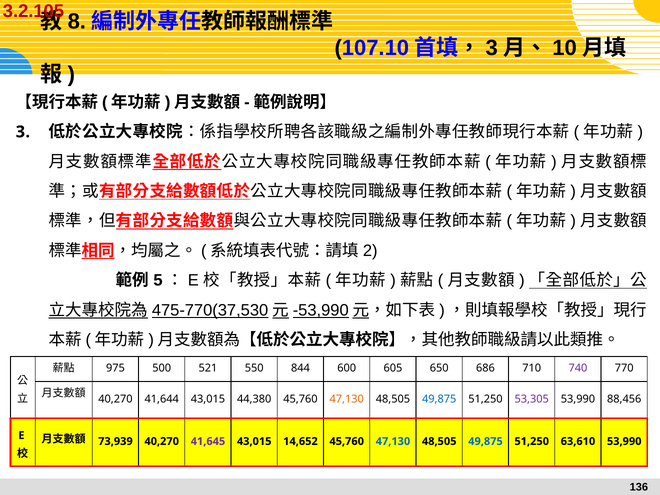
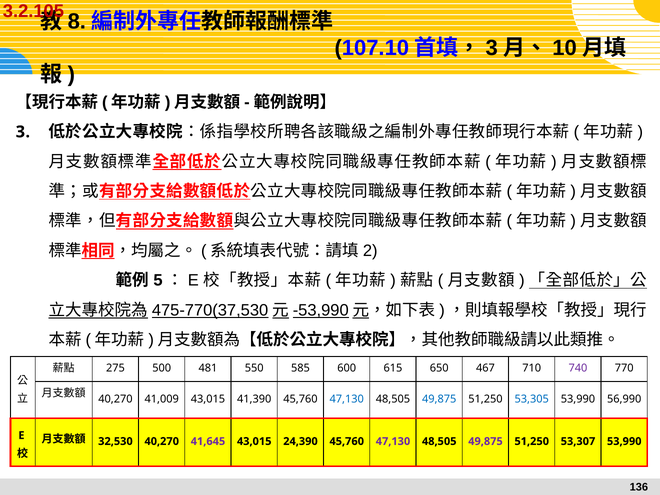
975: 975 -> 275 (115, 368)
521: 521 -> 481 (208, 368)
844: 844 -> 585 (300, 368)
605: 605 -> 615 (393, 368)
686: 686 -> 467 (485, 368)
41,644: 41,644 -> 41,009 (162, 399)
44,380: 44,380 -> 41,390 (254, 399)
47,130 colour: orange -> blue (347, 399)
53,305 colour: purple -> blue (532, 399)
88,456: 88,456 -> 56,990 (624, 399)
73,939: 73,939 -> 32,530 (115, 441)
14,652: 14,652 -> 24,390 (300, 441)
47,130 colour: blue -> purple (393, 441)
49,875 colour: blue -> purple (485, 441)
63,610: 63,610 -> 53,307 (578, 441)
